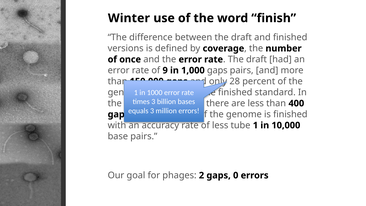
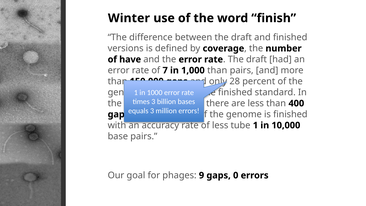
once: once -> have (130, 59)
9: 9 -> 7 (165, 70)
1,000 gaps: gaps -> than (217, 70)
2: 2 -> 9 (202, 175)
